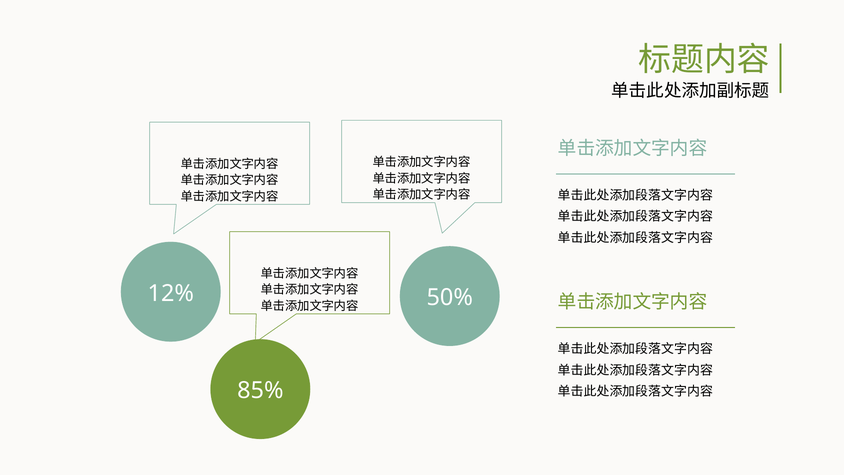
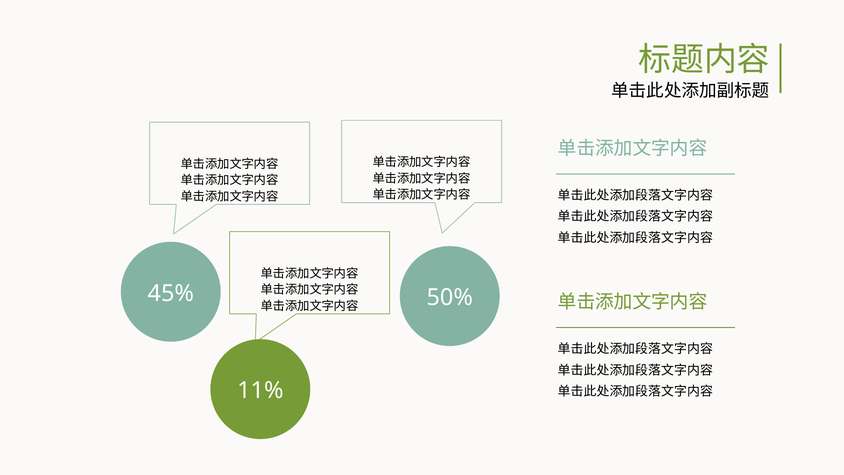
12%: 12% -> 45% (171, 293)
85%: 85% -> 11% (260, 391)
